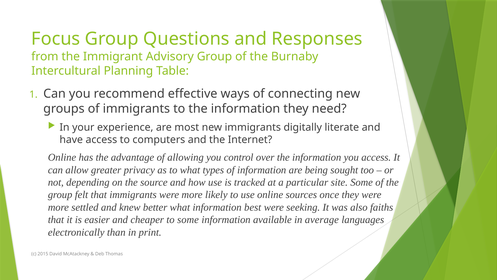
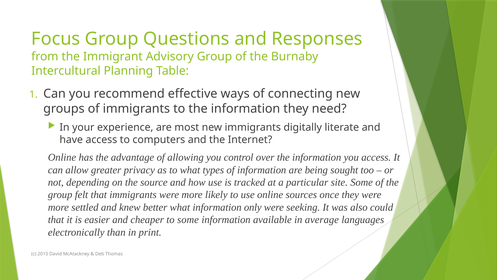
best: best -> only (253, 207)
faiths: faiths -> could (382, 207)
